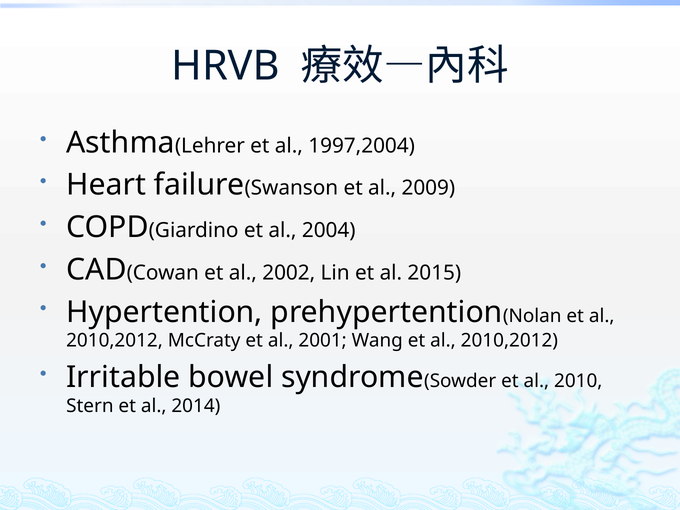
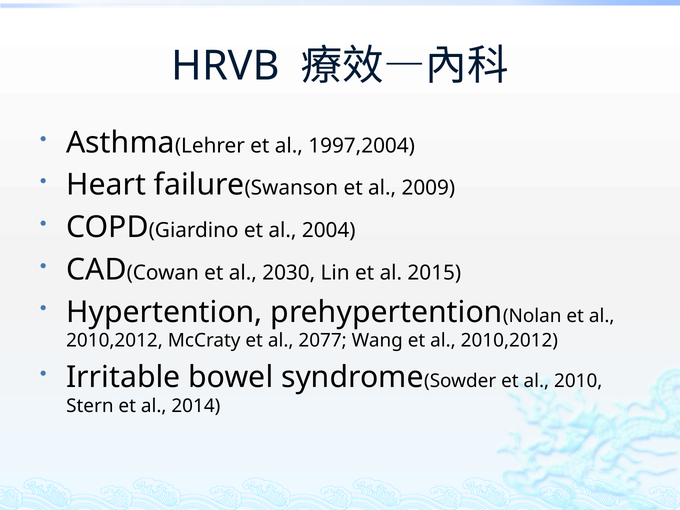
2002: 2002 -> 2030 (289, 273)
2001: 2001 -> 2077 (323, 341)
